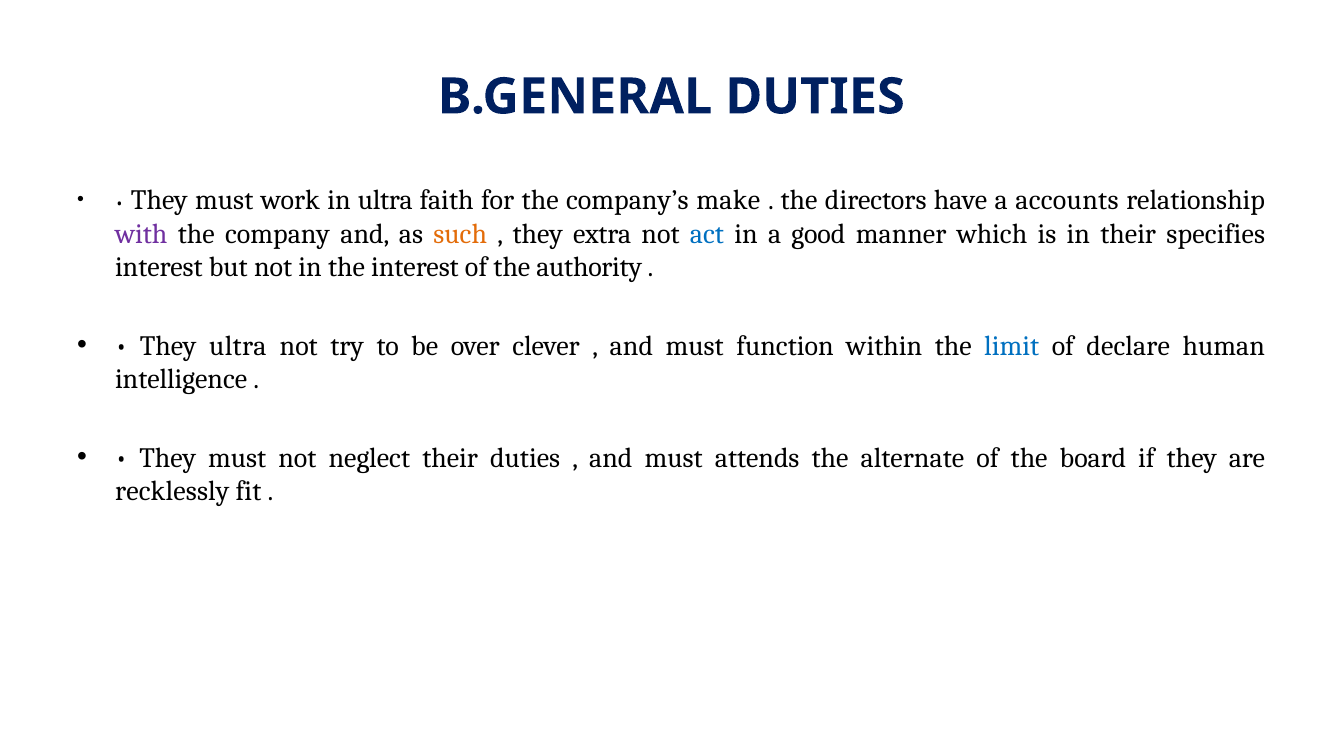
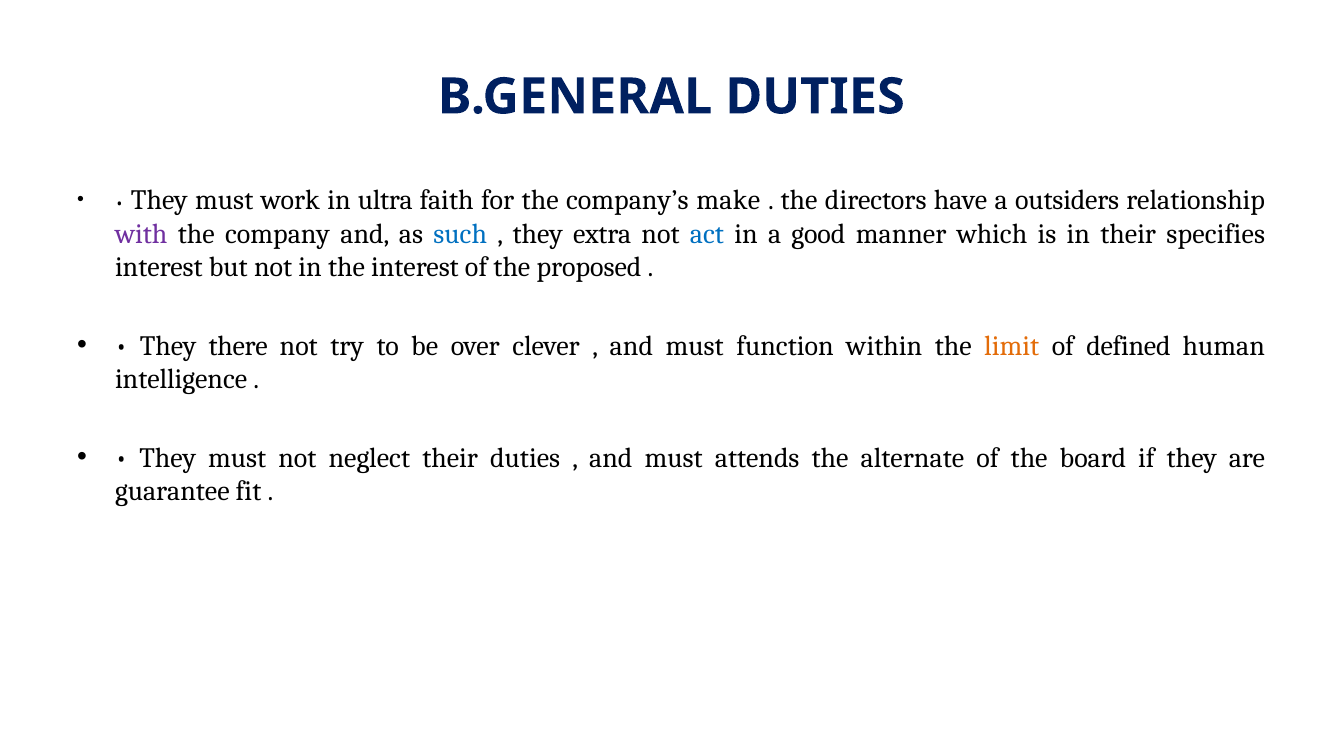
accounts: accounts -> outsiders (1067, 200)
such colour: orange -> blue (460, 234)
authority: authority -> proposed (589, 267)
They ultra: ultra -> there (238, 346)
limit colour: blue -> orange (1012, 346)
declare: declare -> defined (1128, 346)
recklessly: recklessly -> guarantee (172, 491)
